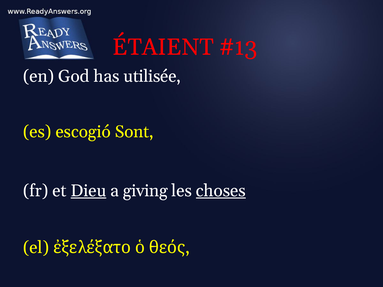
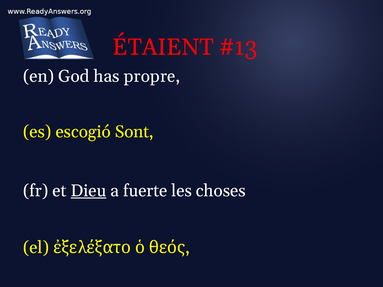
utilisée: utilisée -> propre (152, 76)
giving: giving -> fuerte (145, 191)
choses underline: present -> none (221, 191)
